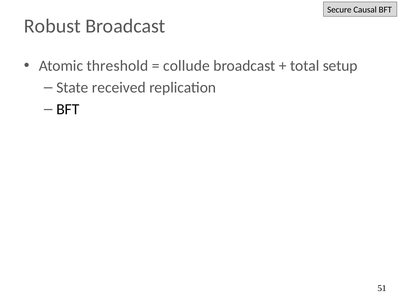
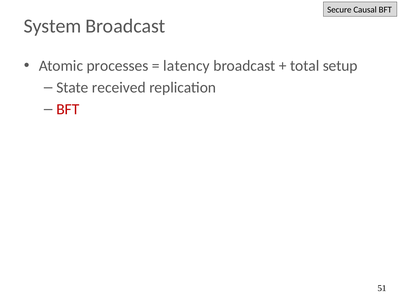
Robust: Robust -> System (52, 26)
threshold: threshold -> processes (117, 66)
collude: collude -> latency (187, 66)
BFT colour: black -> red (68, 109)
